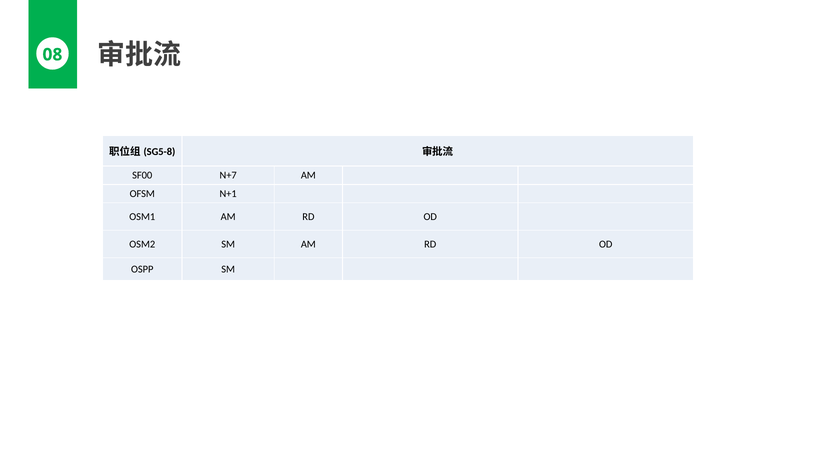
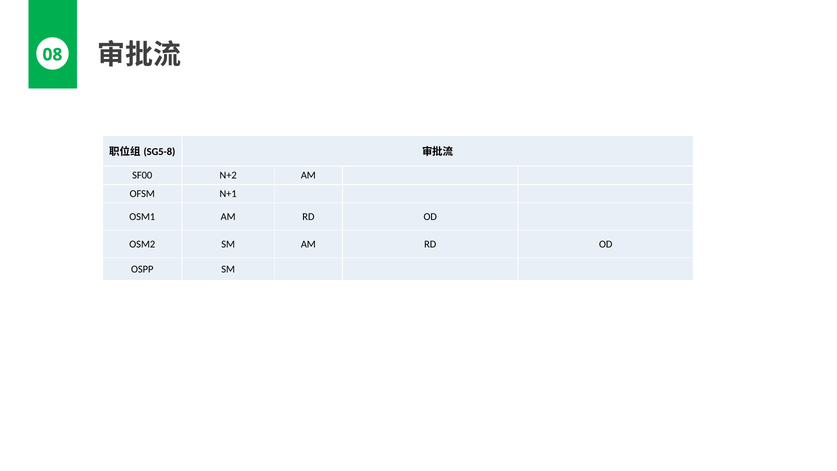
N+7: N+7 -> N+2 (228, 175)
